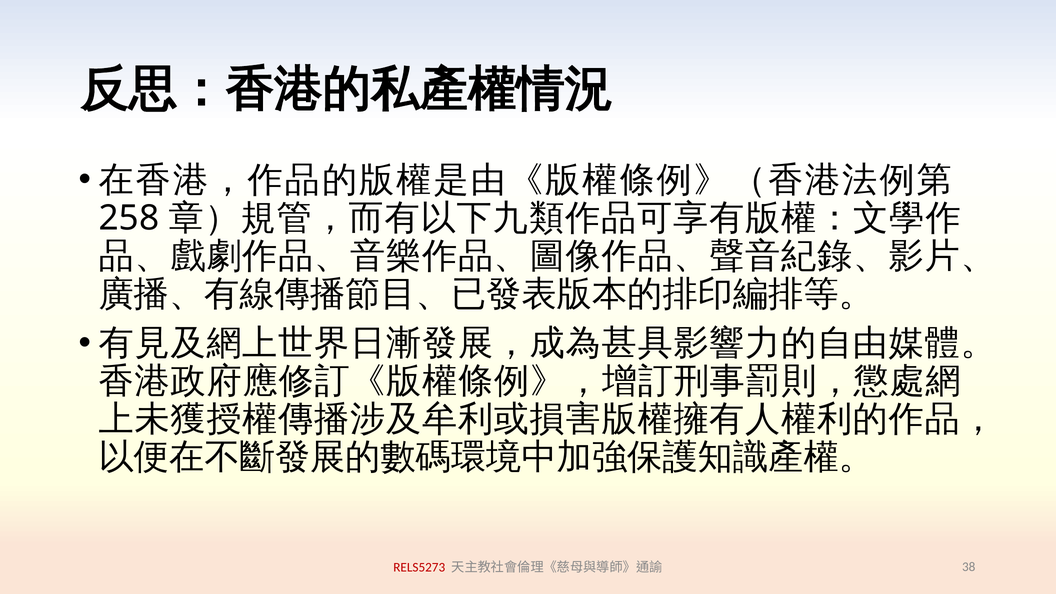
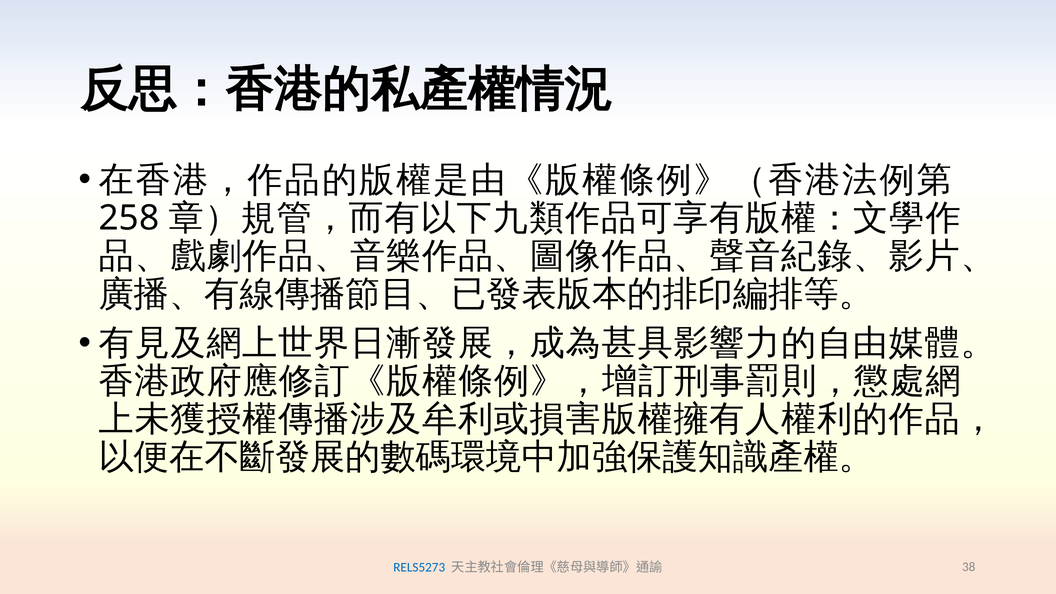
RELS5273 colour: red -> blue (419, 567)
